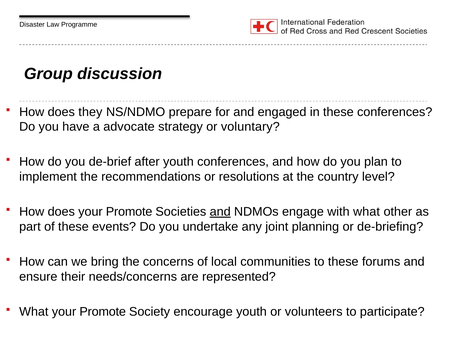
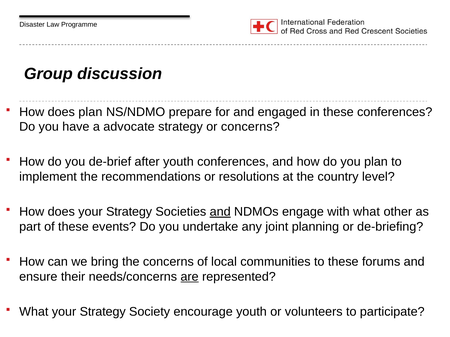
does they: they -> plan (90, 112)
or voluntary: voluntary -> concerns (250, 127)
does your Promote: Promote -> Strategy (129, 212)
are underline: none -> present (190, 277)
Promote: Promote -> Strategy (103, 312)
